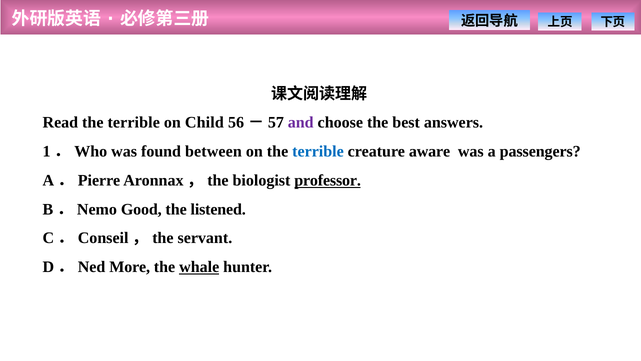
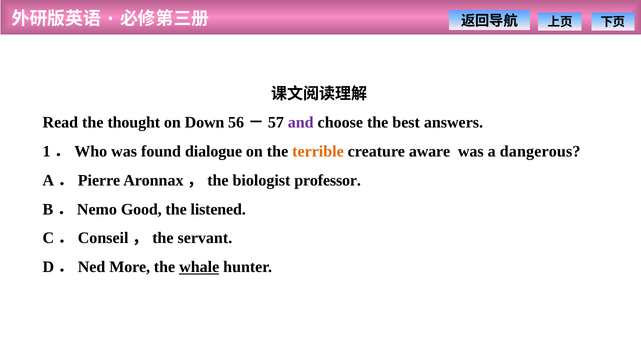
Read the terrible: terrible -> thought (134, 123)
Child: Child -> Down (205, 123)
between: between -> dialogue (214, 151)
terrible colour: blue -> orange (318, 151)
passengers: passengers -> dangerous (540, 151)
professor underline: present -> none (328, 180)
